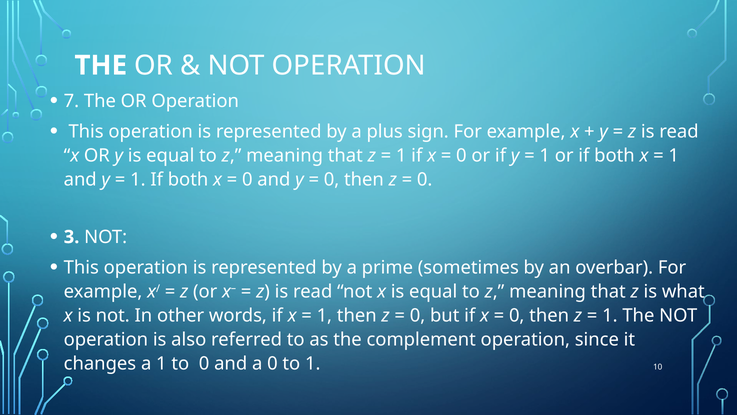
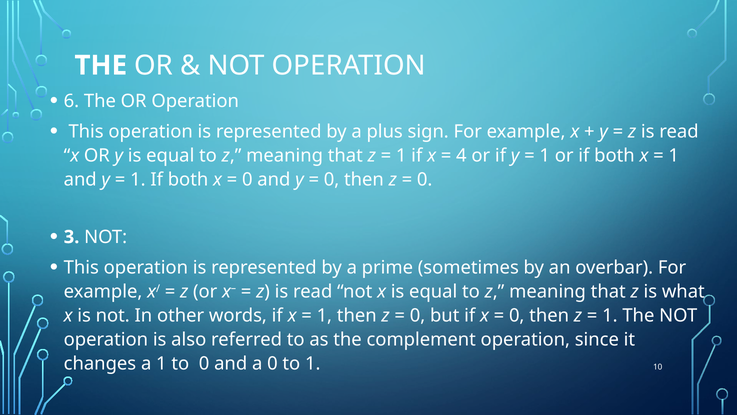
7: 7 -> 6 (71, 101)
0: 0 -> 4 (461, 156)
